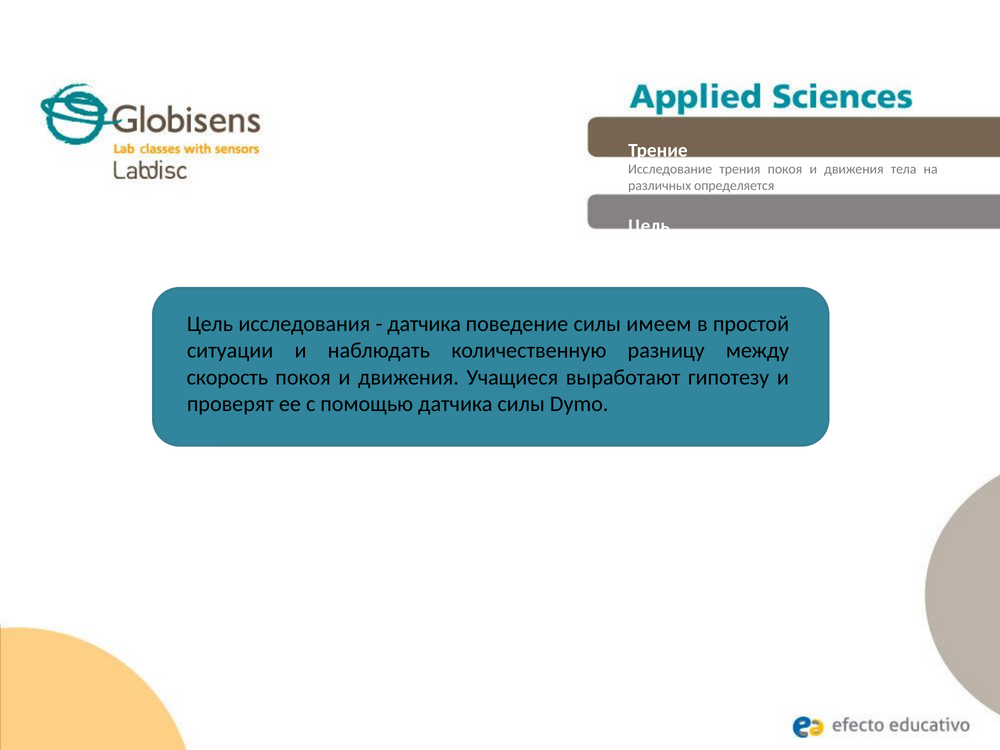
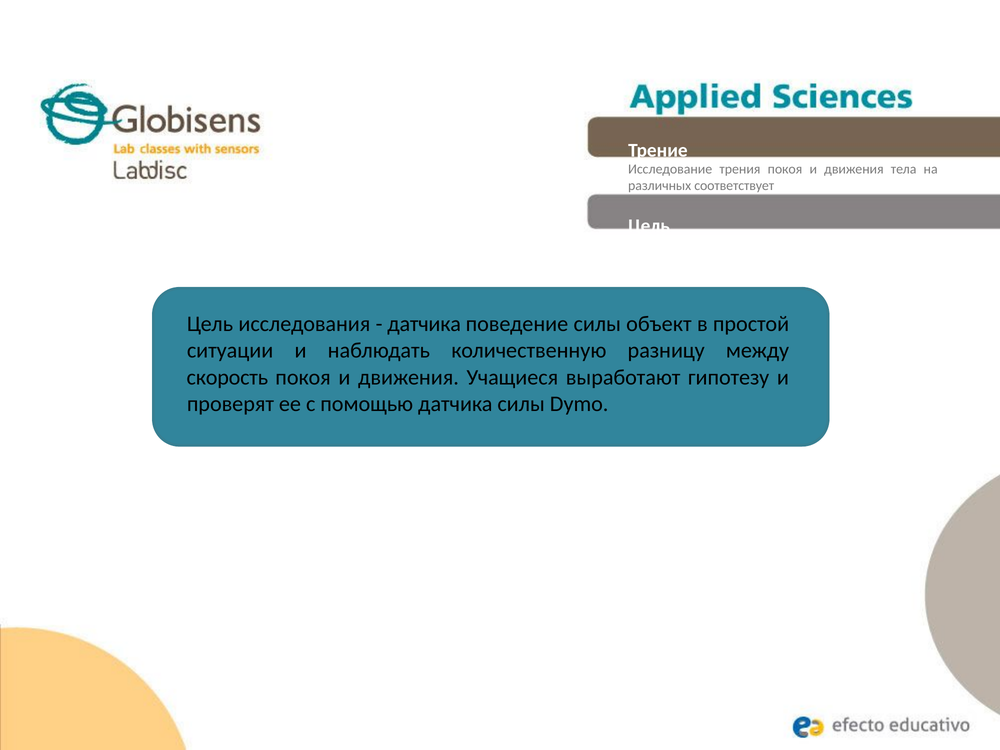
определяется: определяется -> соответствует (734, 186)
имеем: имеем -> объект (659, 324)
